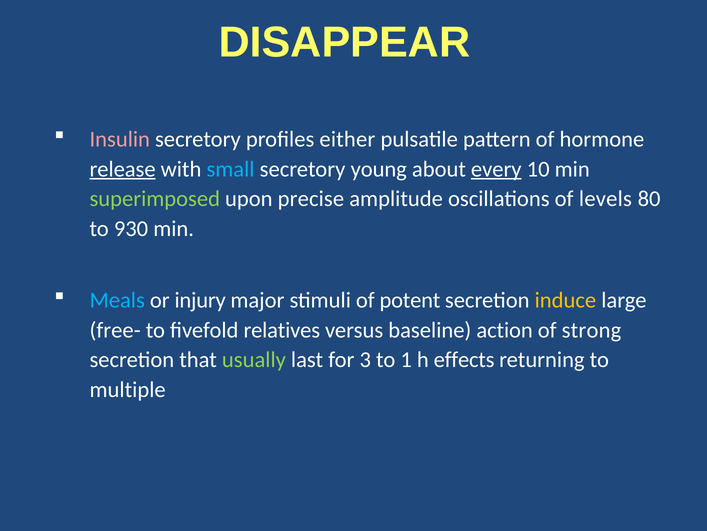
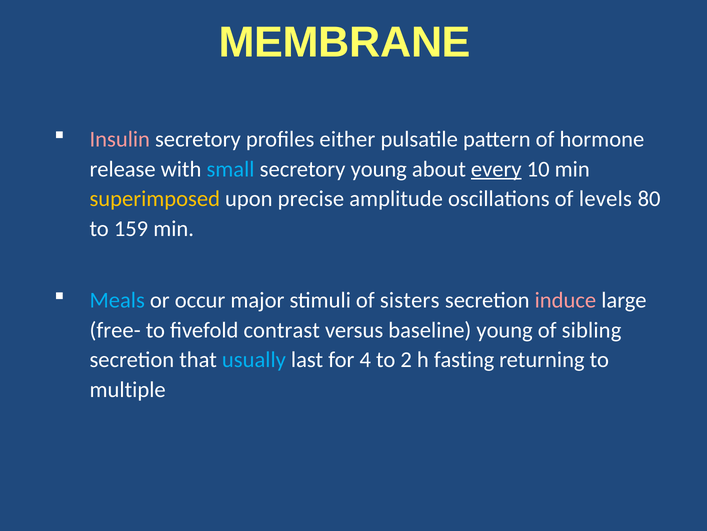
DISAPPEAR: DISAPPEAR -> MEMBRANE (345, 42)
release underline: present -> none (123, 169)
superimposed colour: light green -> yellow (155, 199)
930: 930 -> 159 (131, 229)
injury: injury -> occur (200, 300)
potent: potent -> sisters (410, 300)
induce colour: yellow -> pink (565, 300)
relatives: relatives -> contrast (282, 330)
baseline action: action -> young (505, 330)
strong: strong -> sibling (592, 330)
usually colour: light green -> light blue (254, 359)
3: 3 -> 4 (365, 359)
1: 1 -> 2 (406, 359)
effects: effects -> fasting (464, 359)
